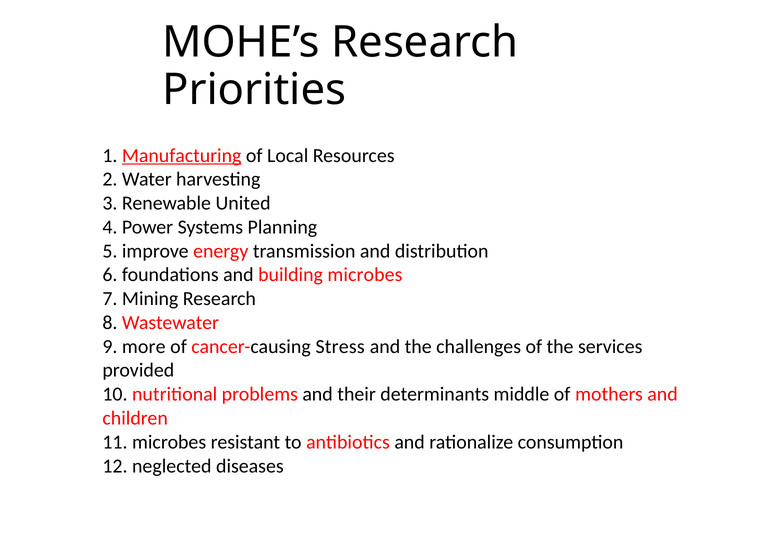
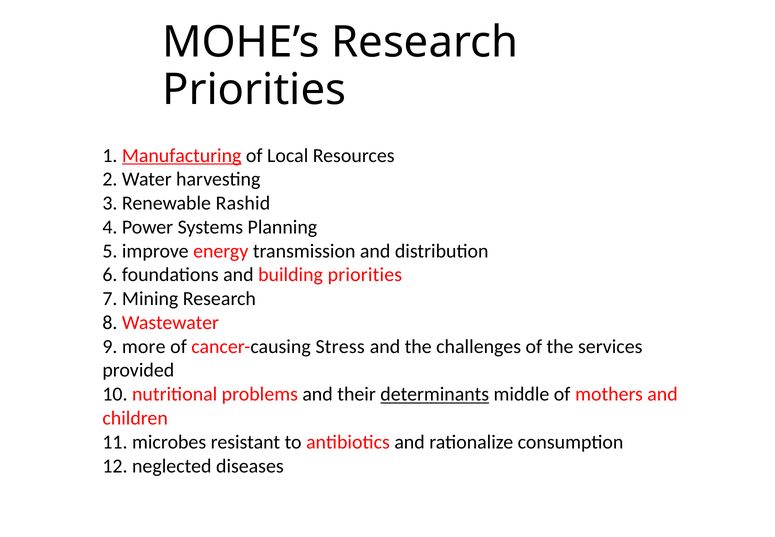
United: United -> Rashid (243, 203)
building microbes: microbes -> priorities (365, 275)
determinants underline: none -> present (435, 394)
